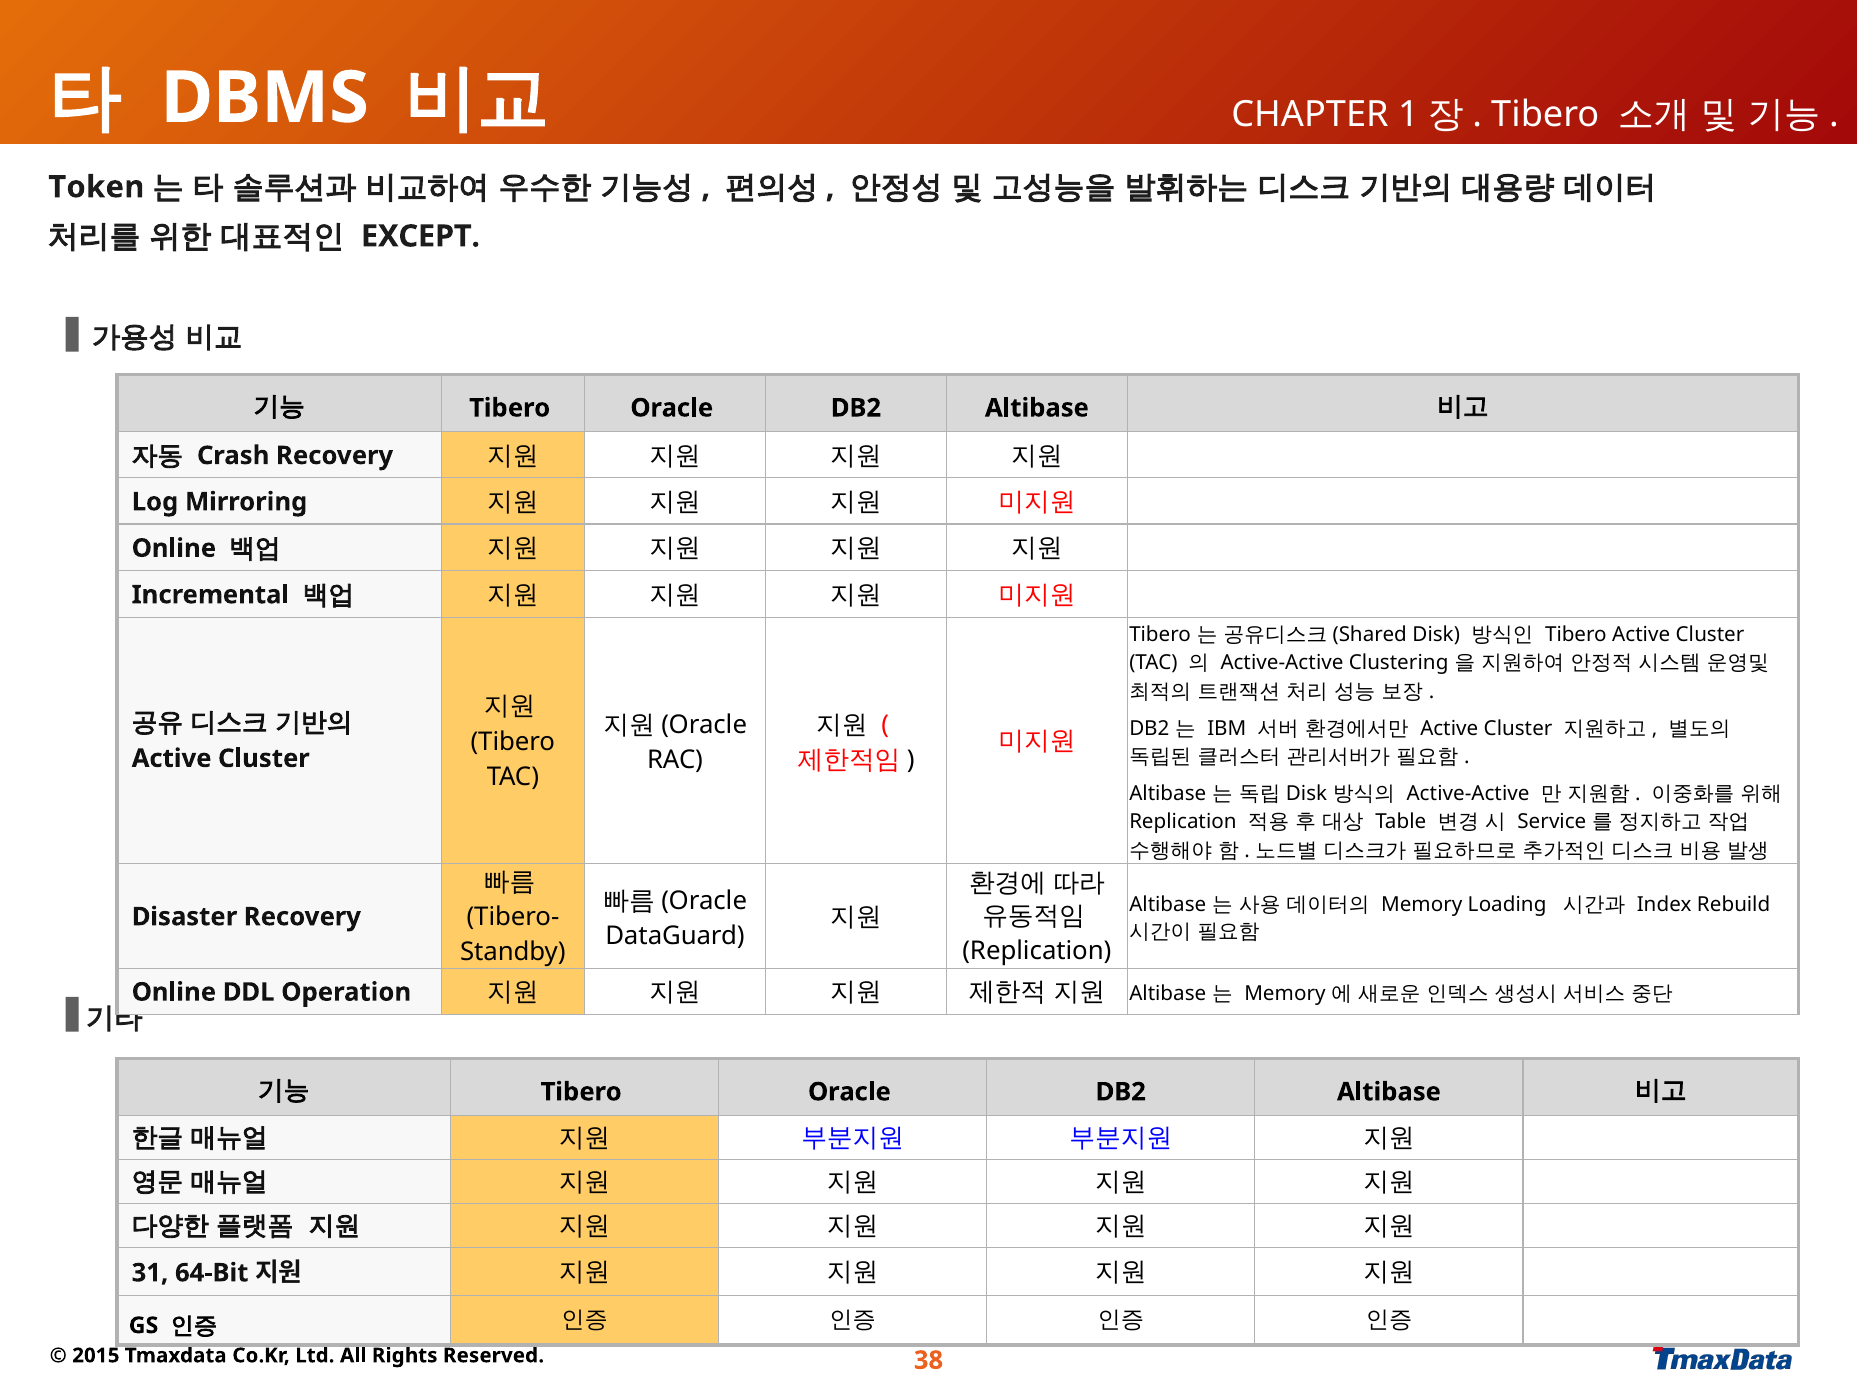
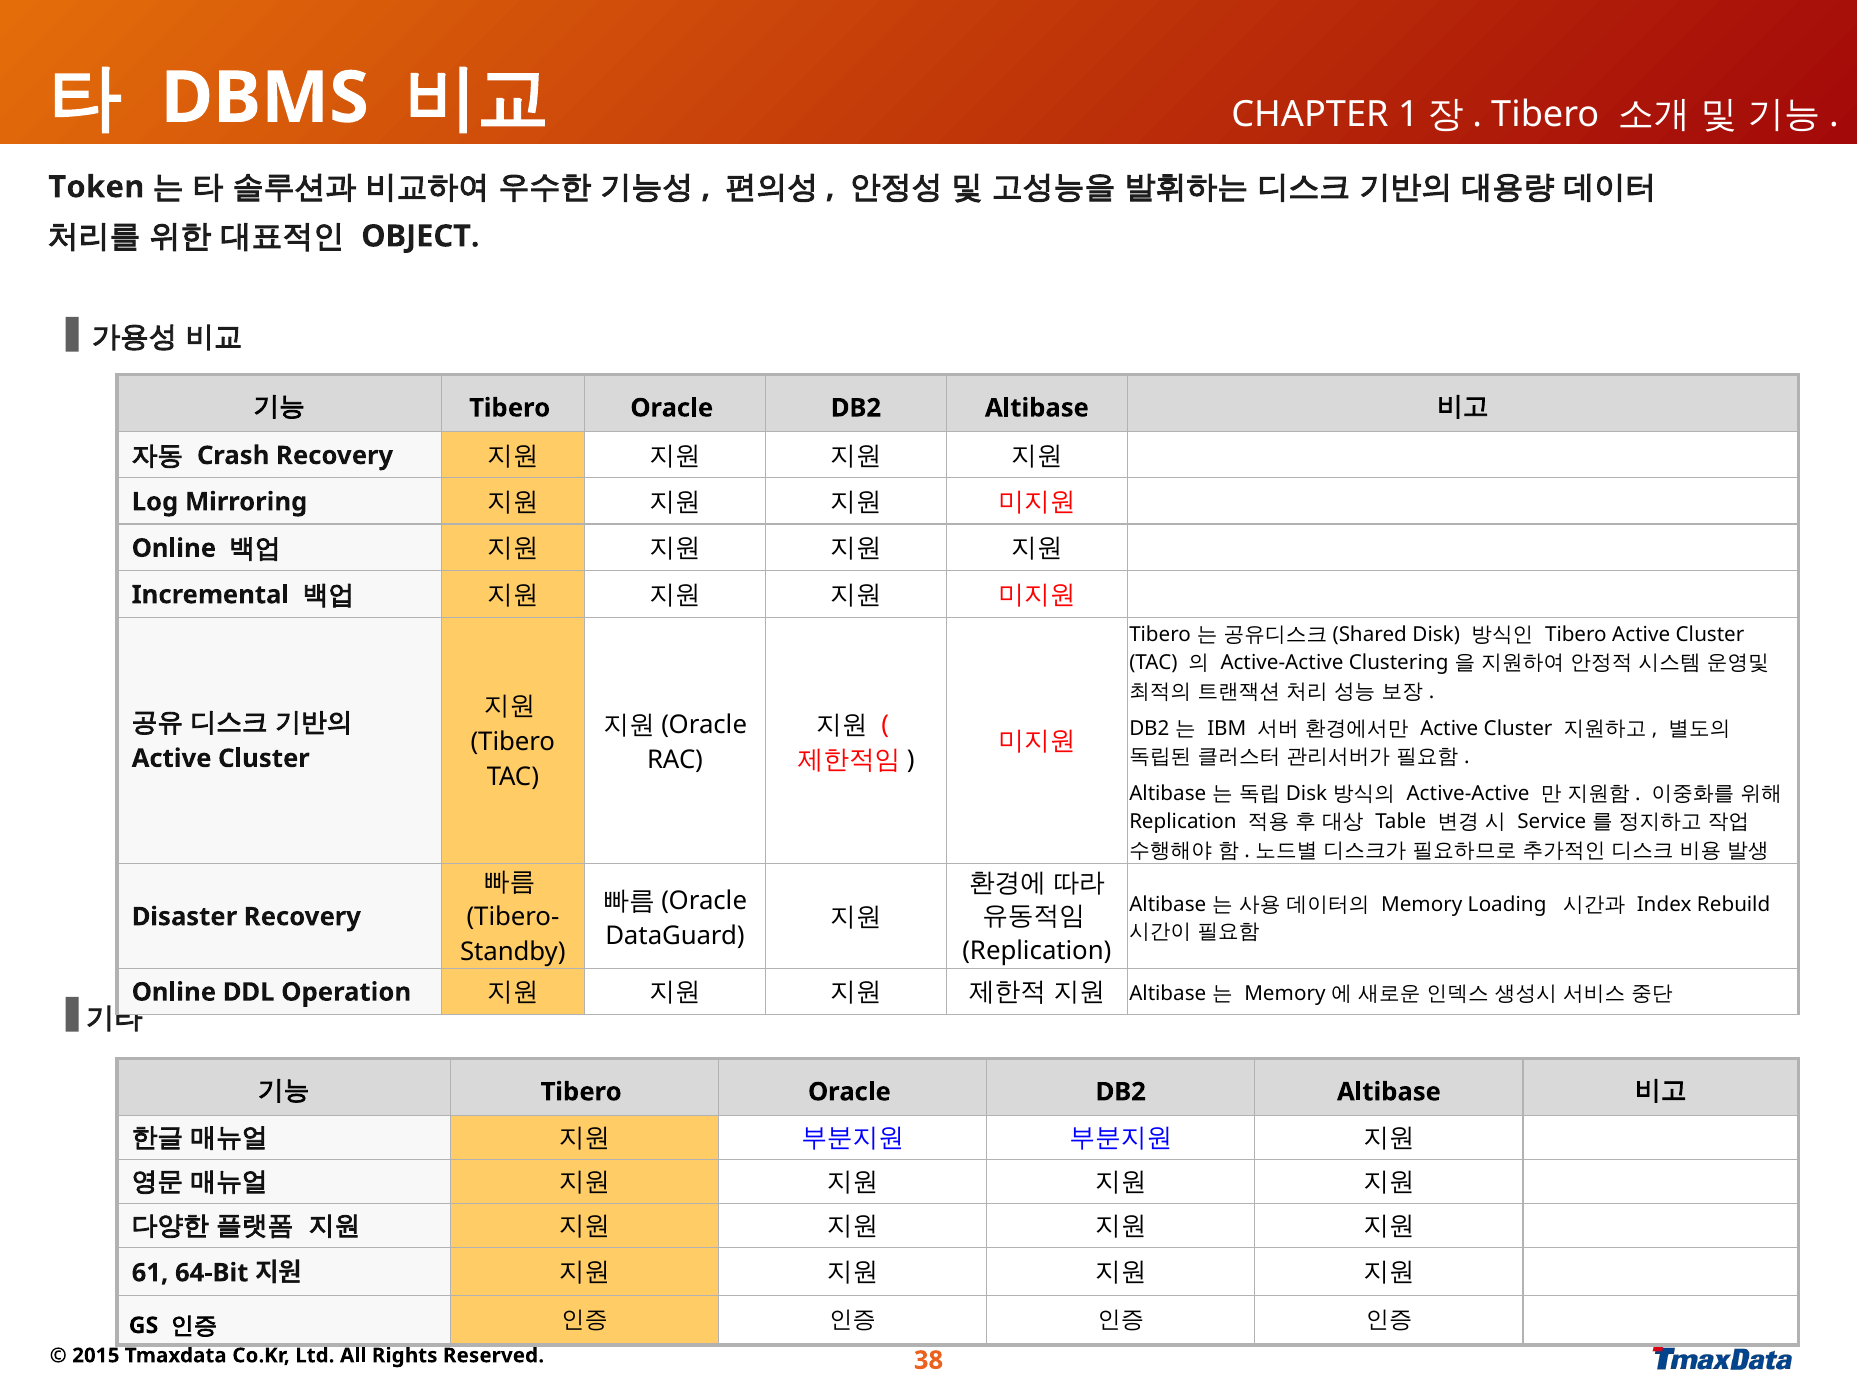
EXCEPT: EXCEPT -> OBJECT (420, 236)
31: 31 -> 61 (150, 1273)
